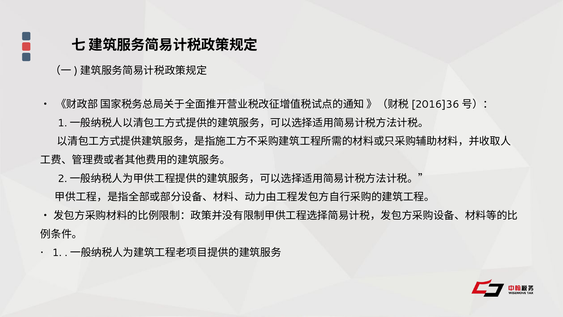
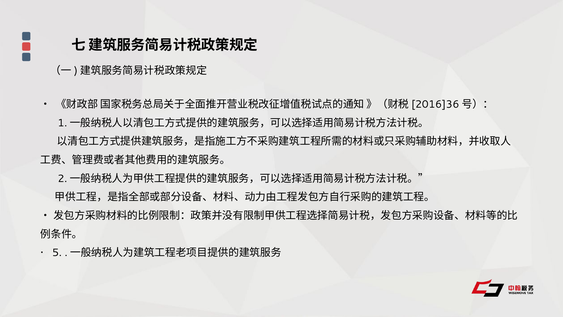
1: 1 -> 5 (57, 253)
